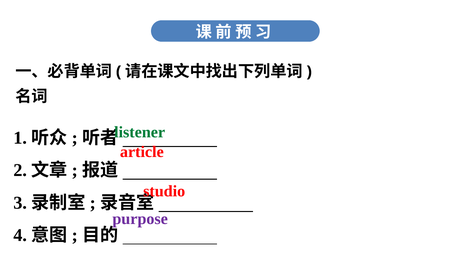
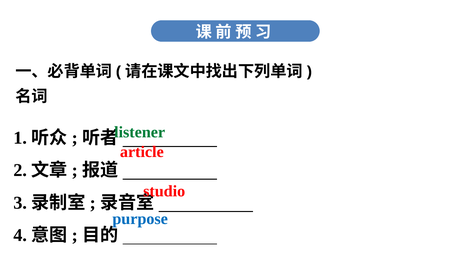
purpose colour: purple -> blue (140, 219)
